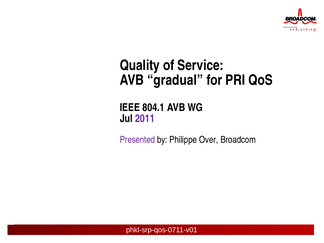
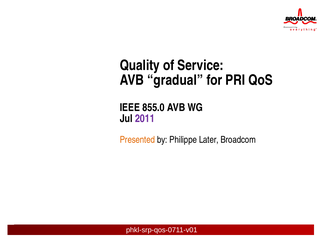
804.1: 804.1 -> 855.0 (153, 108)
Presented colour: purple -> orange (137, 140)
Over: Over -> Later (209, 140)
